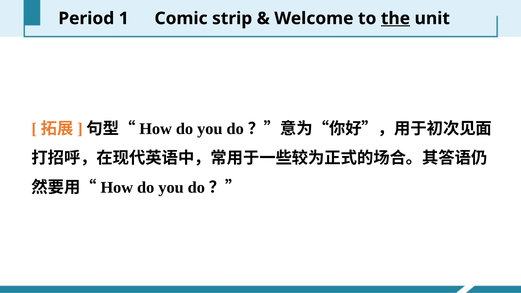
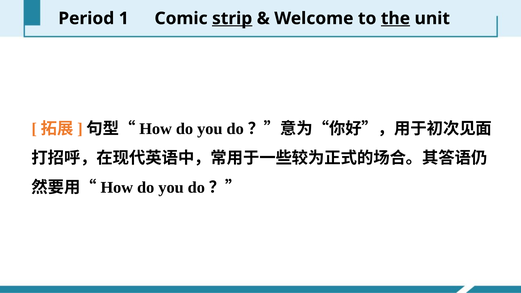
strip underline: none -> present (232, 18)
